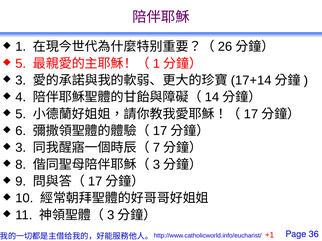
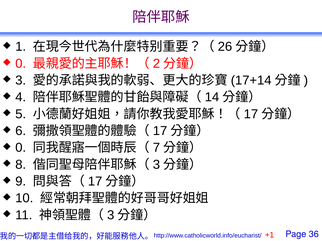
5: 5 -> 0 (21, 64)
1: 1 -> 2 (156, 64)
3: 3 -> 0 (21, 148)
